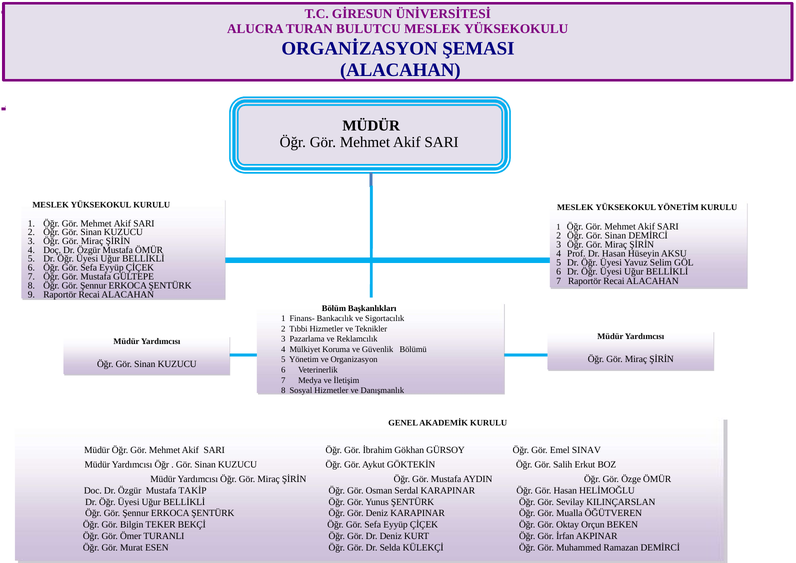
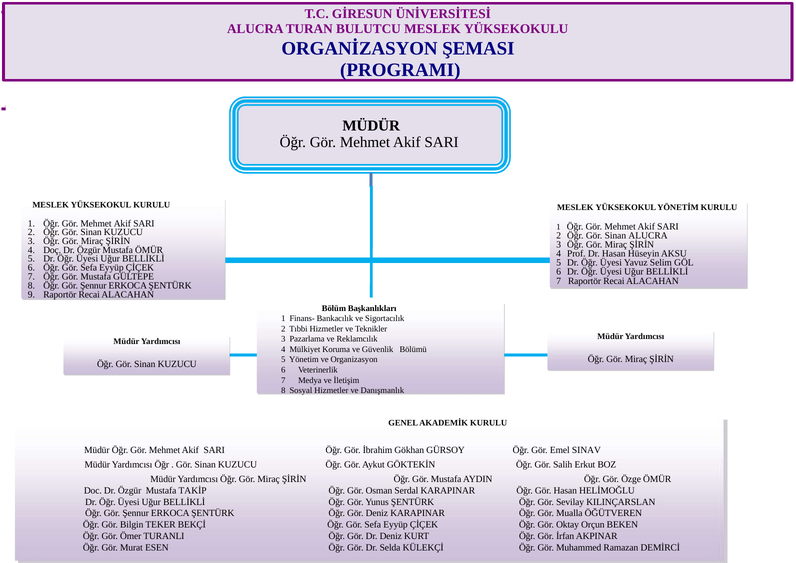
ALACAHAN: ALACAHAN -> PROGRAMI (400, 70)
Sinan DEMİRCİ: DEMİRCİ -> ALUCRA (648, 236)
